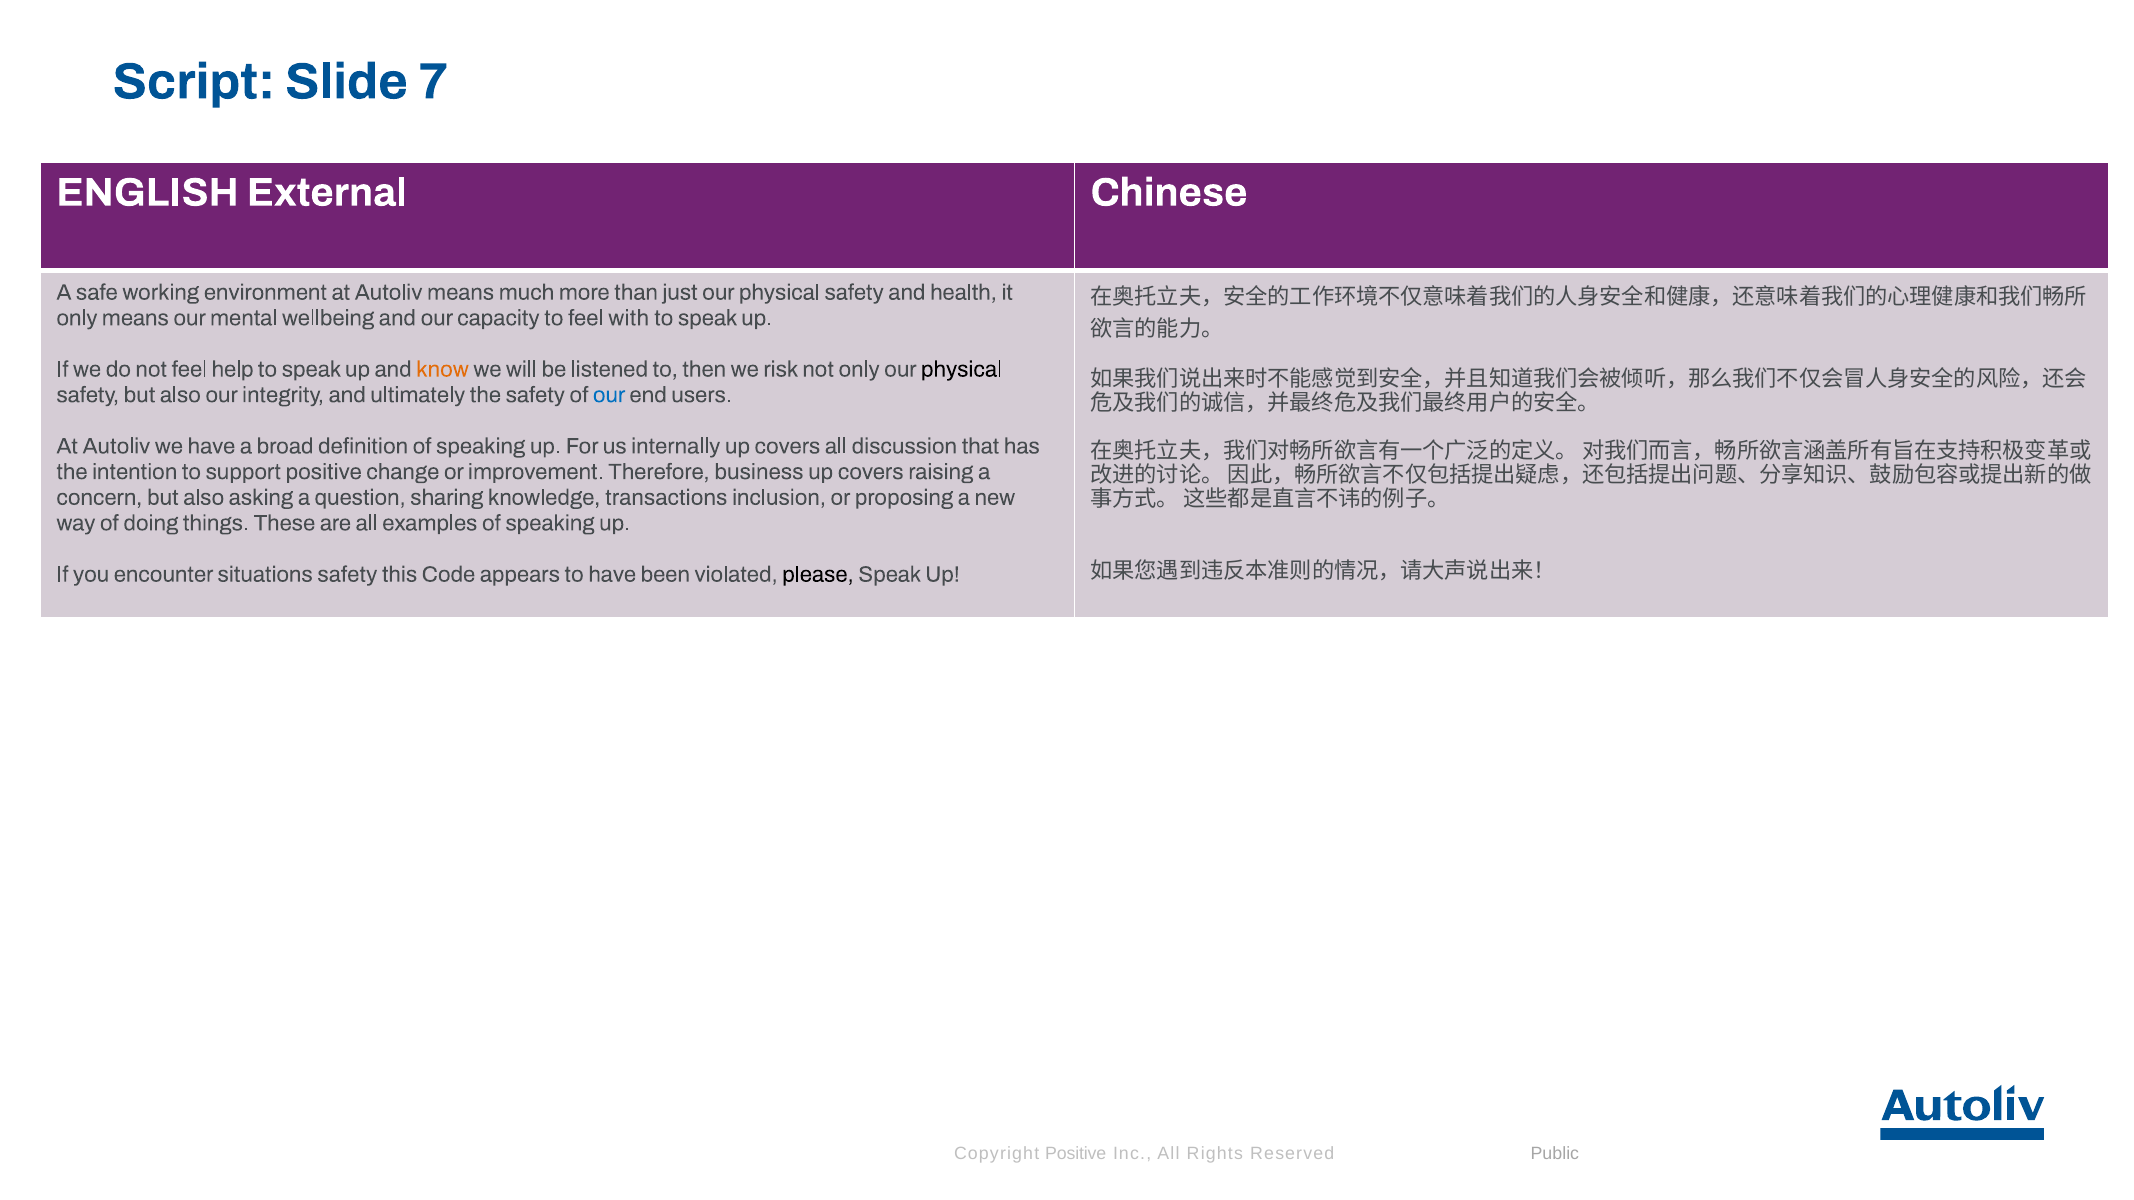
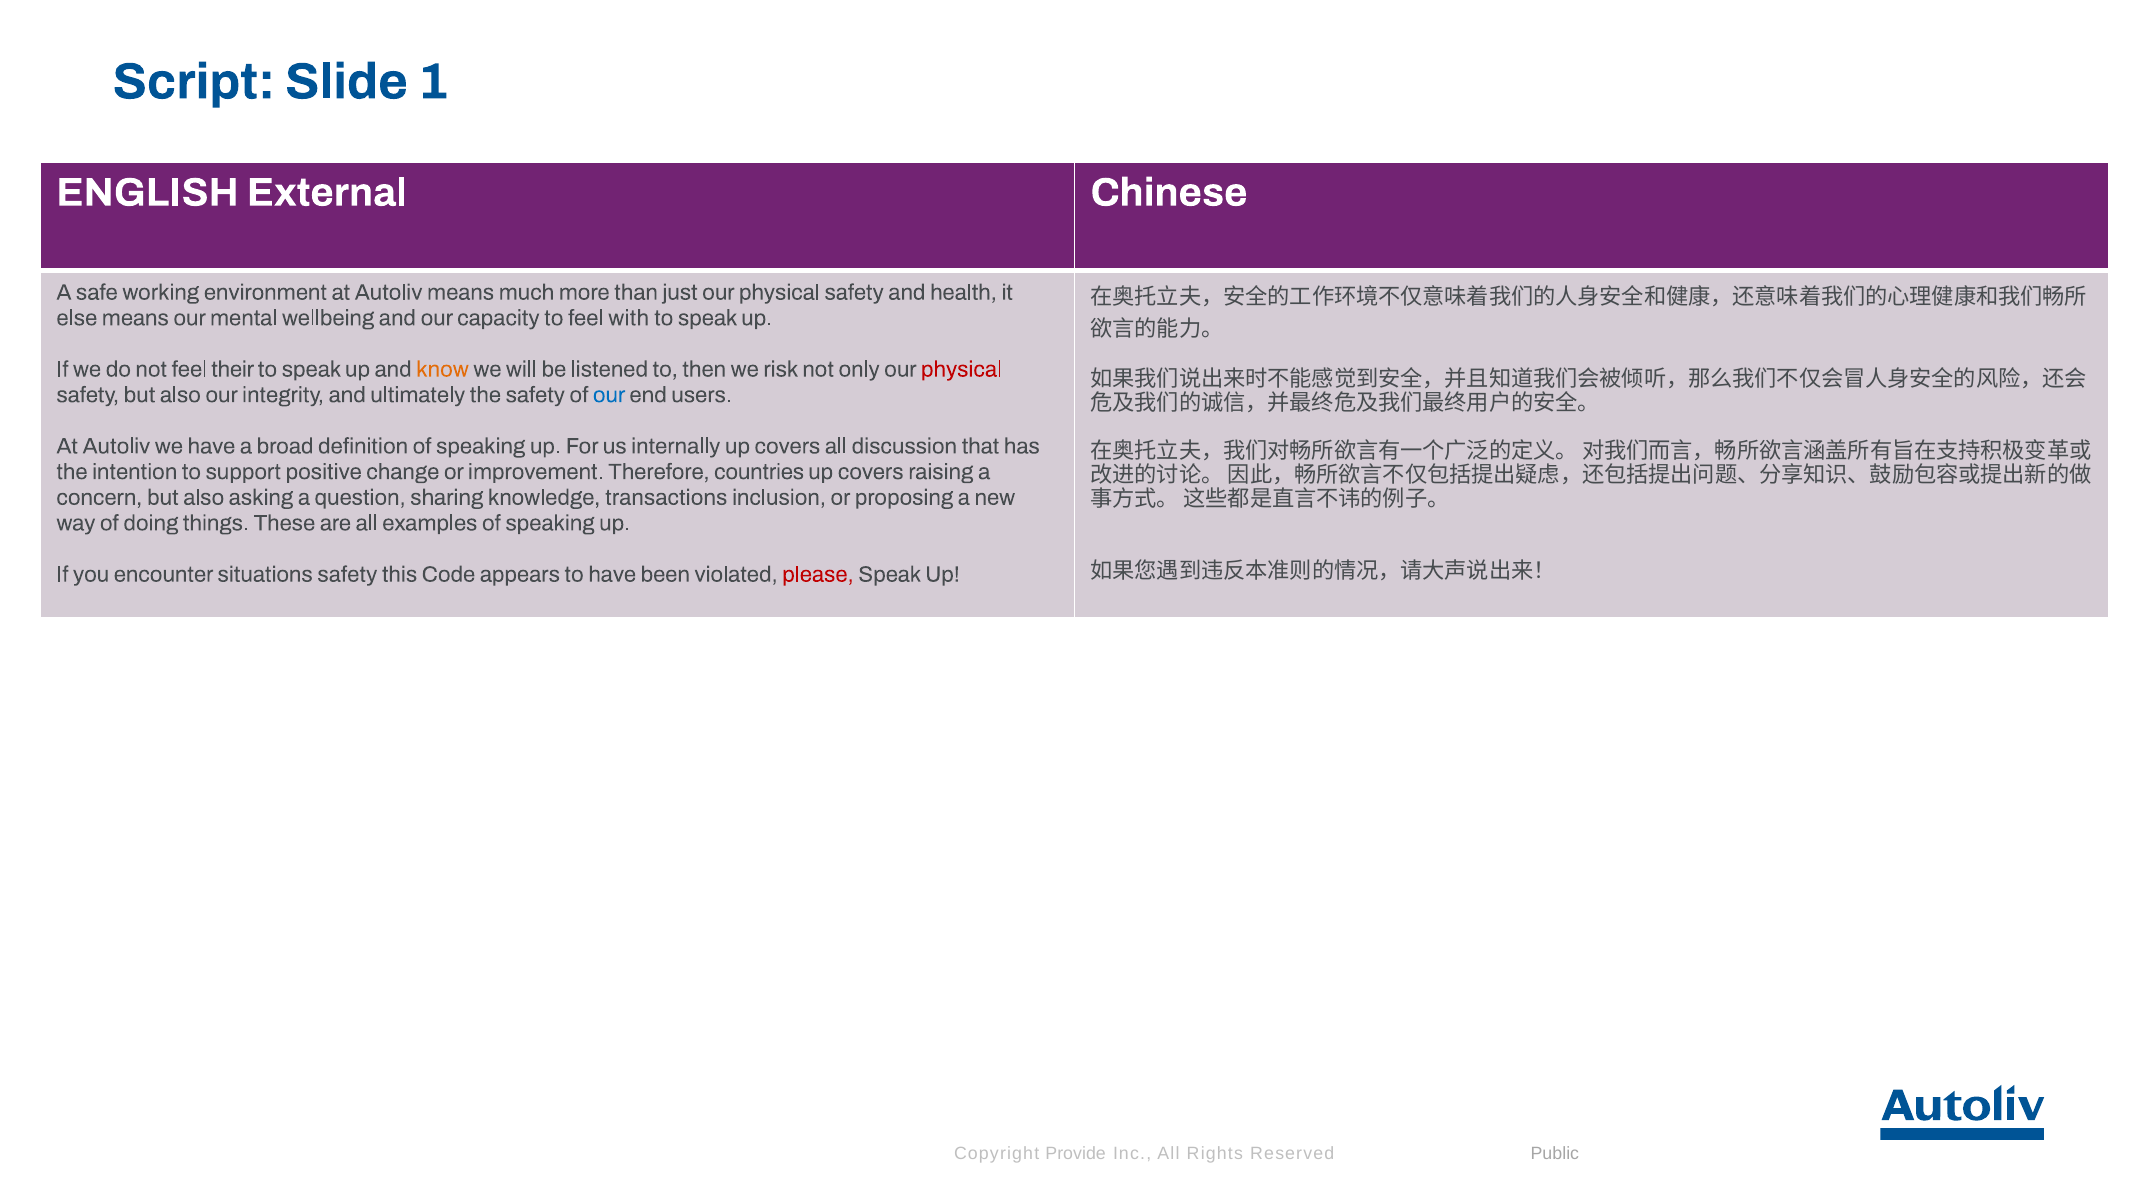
7: 7 -> 1 (433, 82)
only: only -> else (77, 318)
help: help -> their (233, 369)
physical colour: black -> red (961, 369)
business: business -> countries (759, 472)
please colour: black -> red (818, 575)
Positive: Positive -> Provide (1076, 1154)
